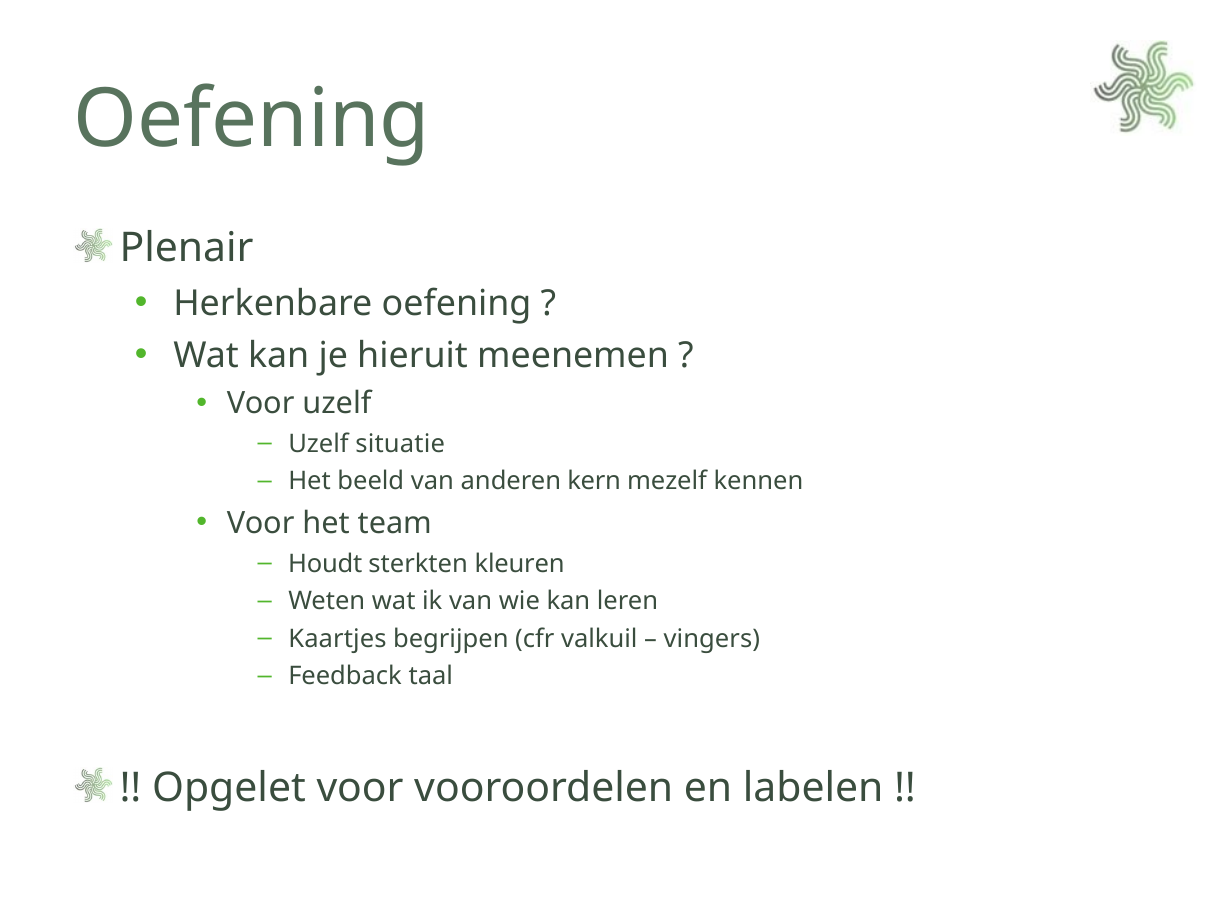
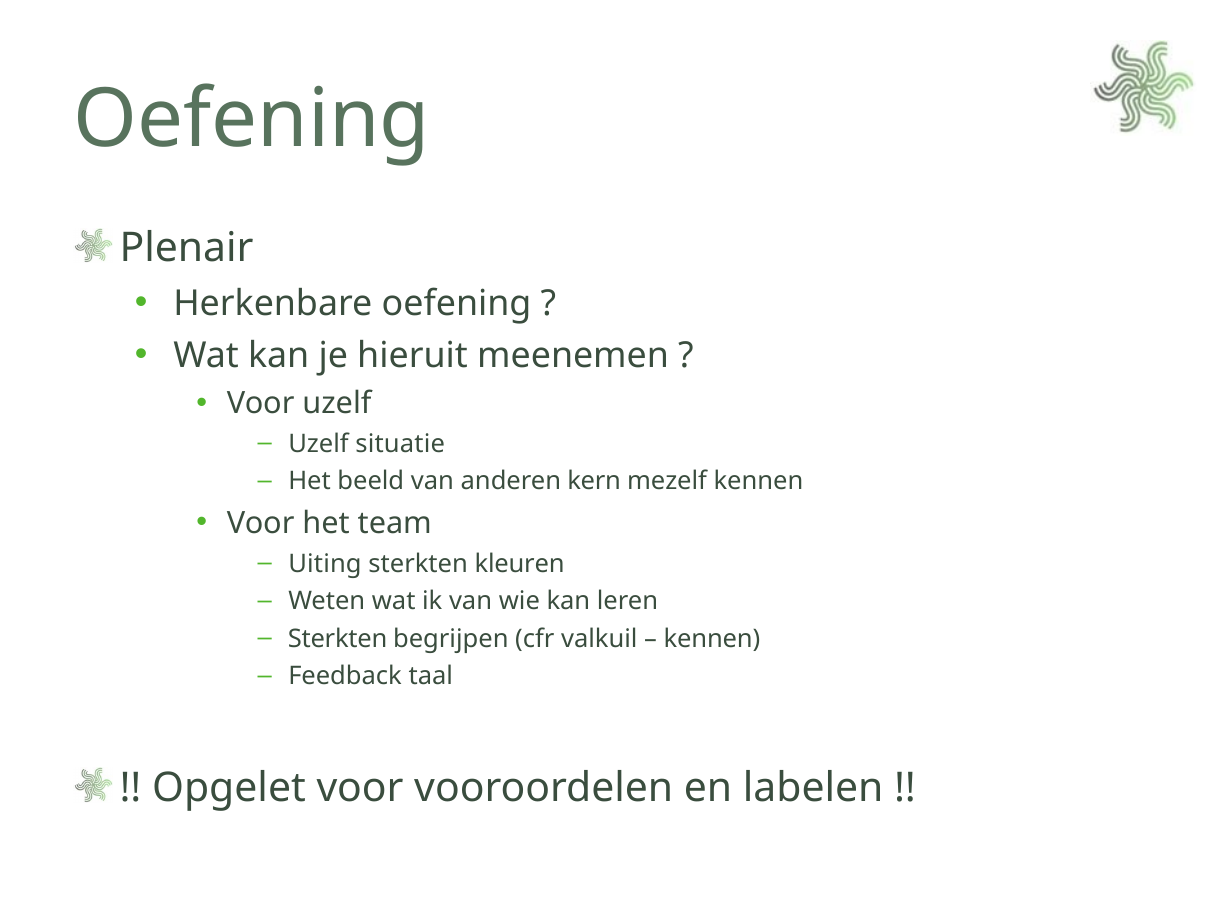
Houdt: Houdt -> Uiting (325, 564)
Kaartjes: Kaartjes -> Sterkten (338, 639)
vingers: vingers -> kennen (712, 639)
